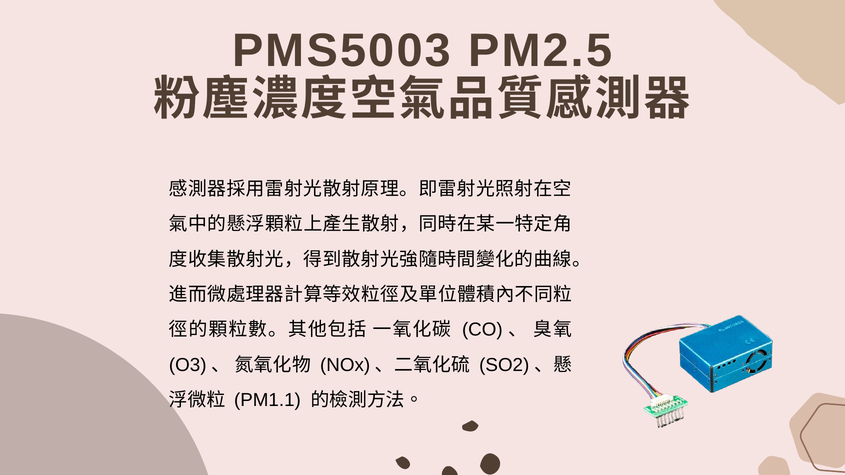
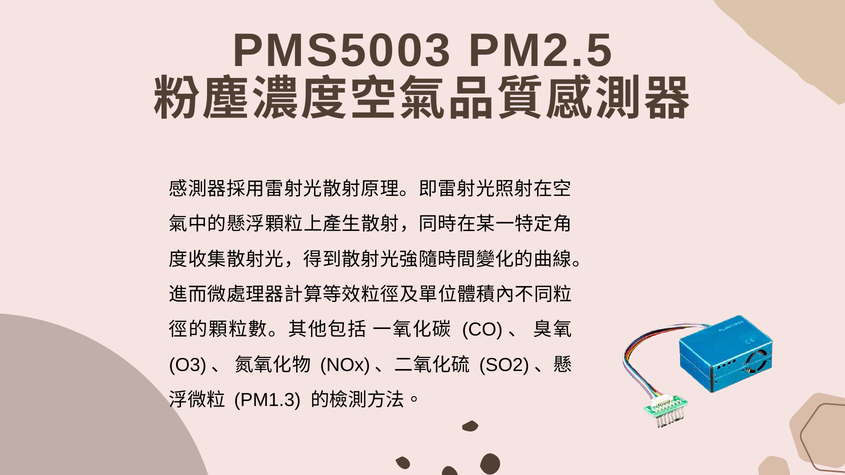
PM1.1: PM1.1 -> PM1.3 (267, 400)
